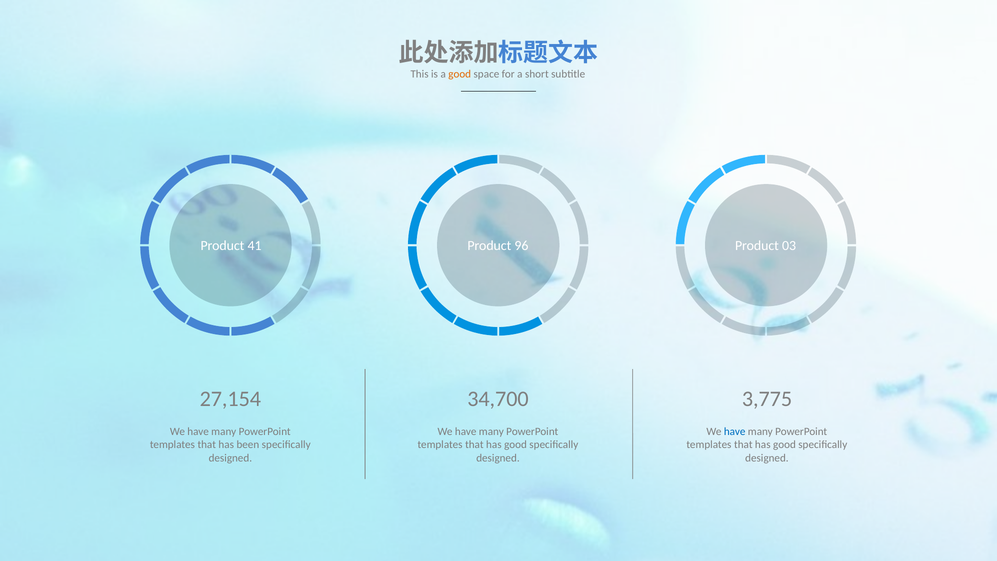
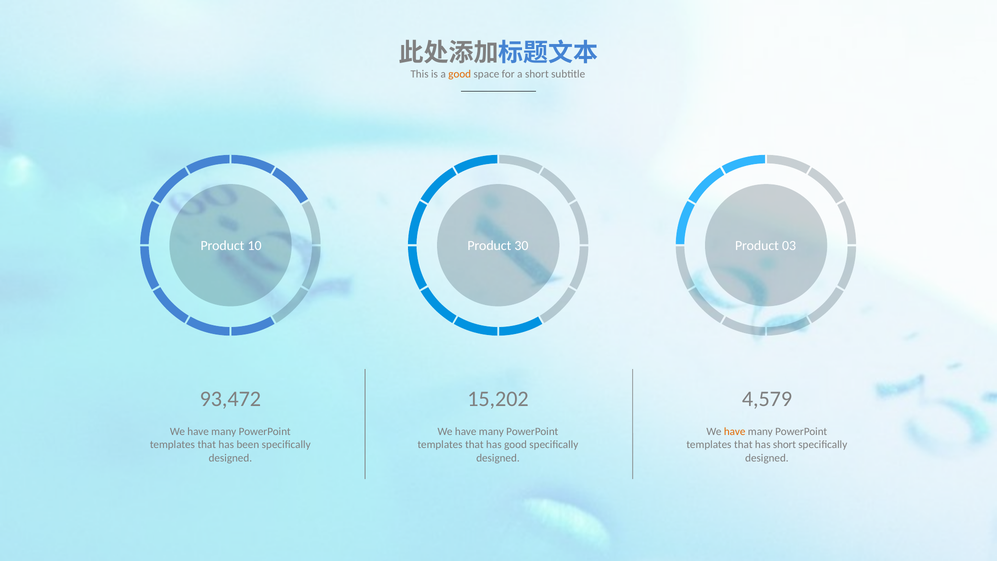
41: 41 -> 10 (255, 245)
96: 96 -> 30 (521, 245)
27,154: 27,154 -> 93,472 (230, 399)
34,700: 34,700 -> 15,202 (498, 399)
3,775: 3,775 -> 4,579 (767, 399)
have colour: blue -> orange (735, 431)
good: good -> short (785, 445)
